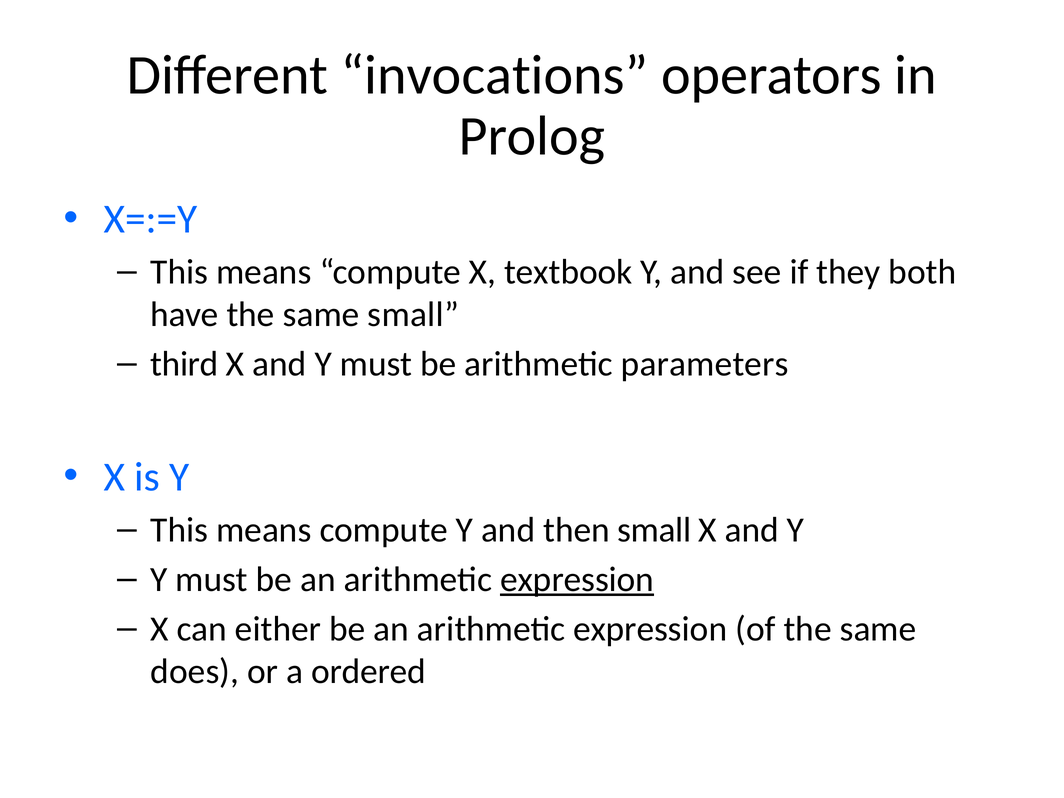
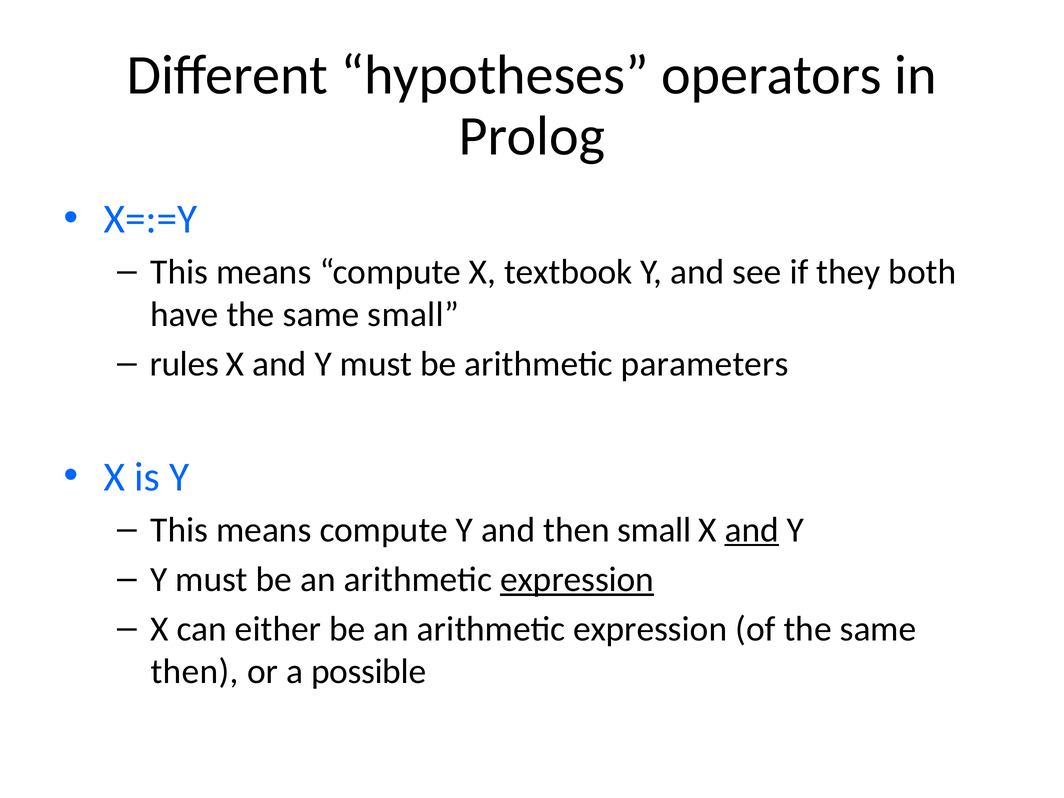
invocations: invocations -> hypotheses (495, 75)
third: third -> rules (184, 364)
and underline: none -> present (752, 530)
does: does -> then (195, 672)
ordered: ordered -> possible (369, 672)
